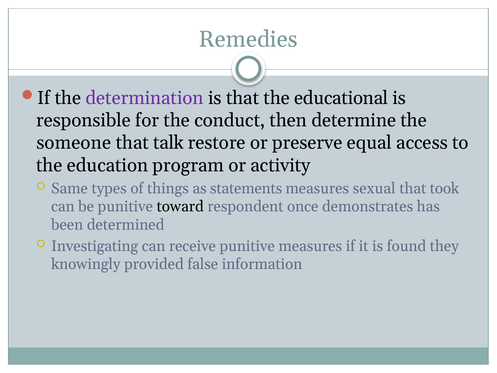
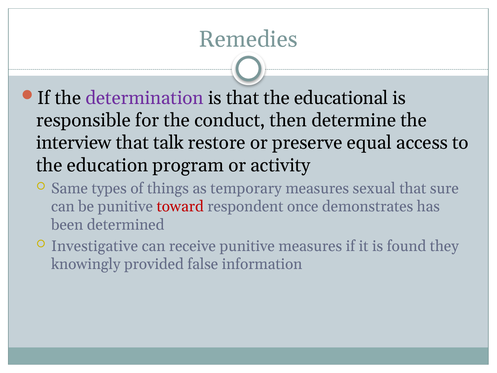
someone: someone -> interview (74, 143)
statements: statements -> temporary (246, 188)
took: took -> sure (444, 188)
toward colour: black -> red (180, 206)
Investigating: Investigating -> Investigative (95, 246)
